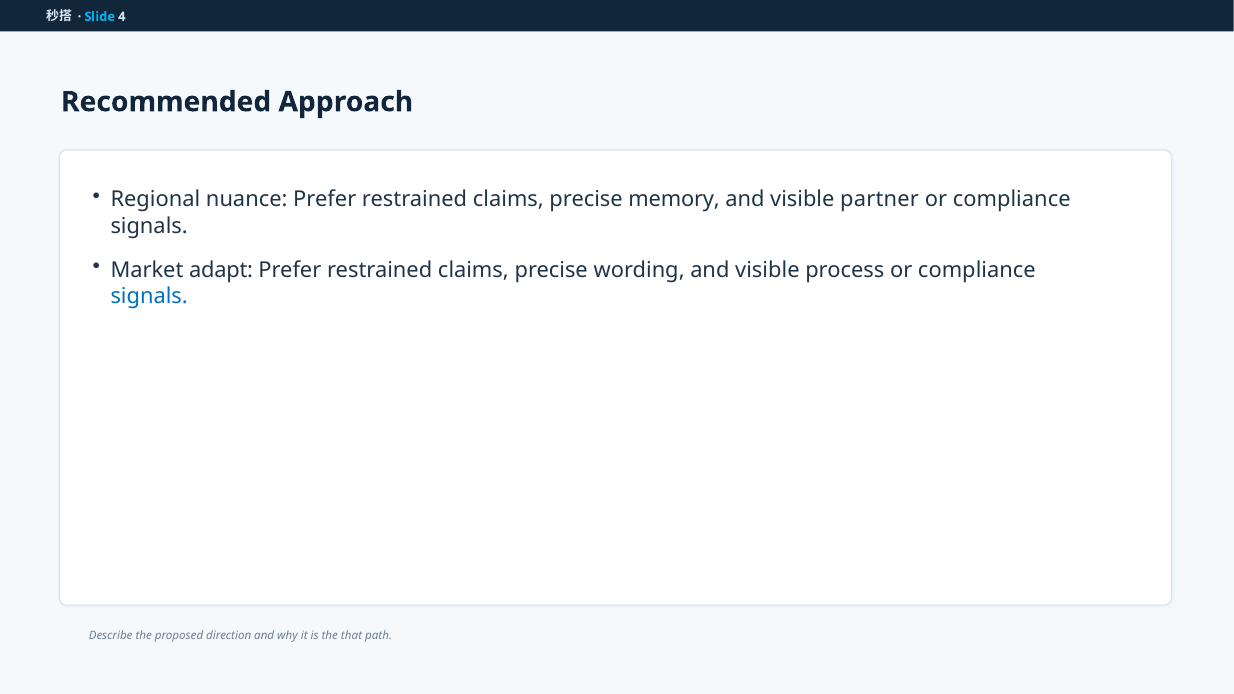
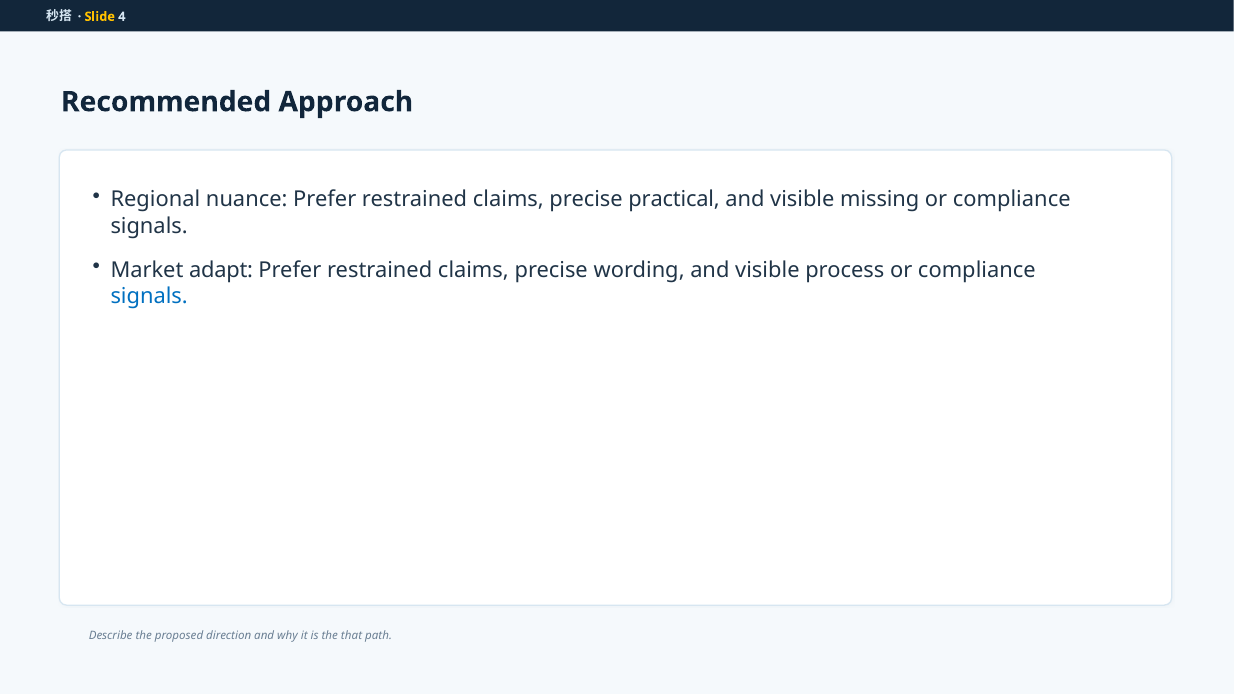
Slide colour: light blue -> yellow (100, 17)
memory: memory -> practical (674, 200)
partner: partner -> missing (880, 200)
